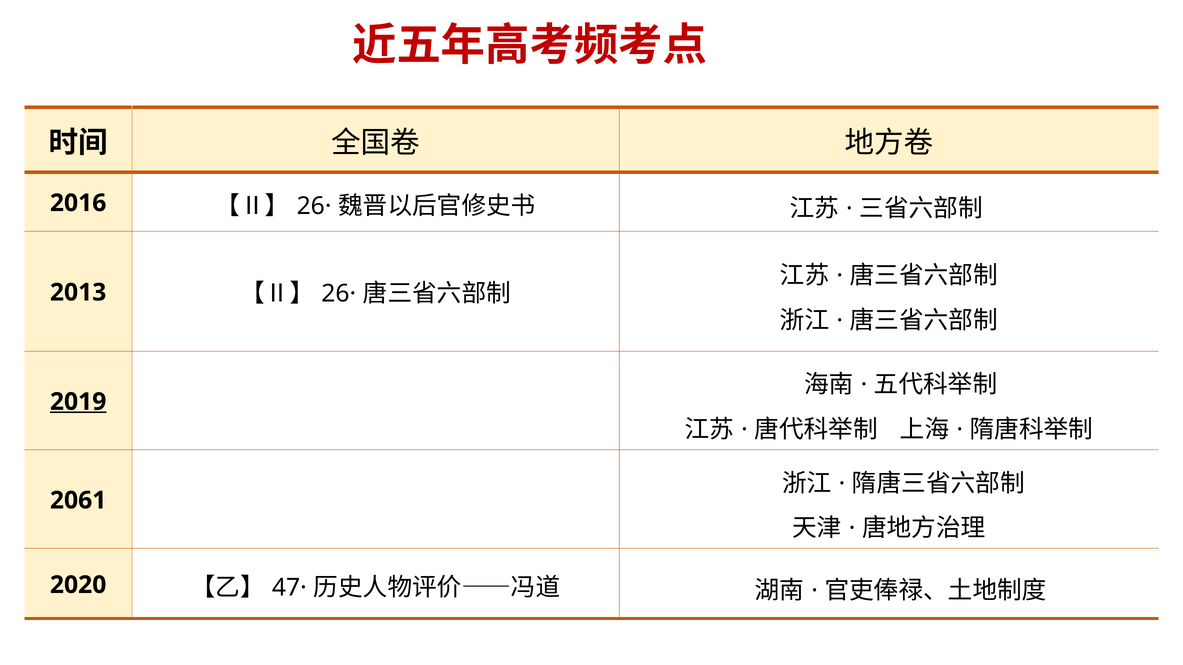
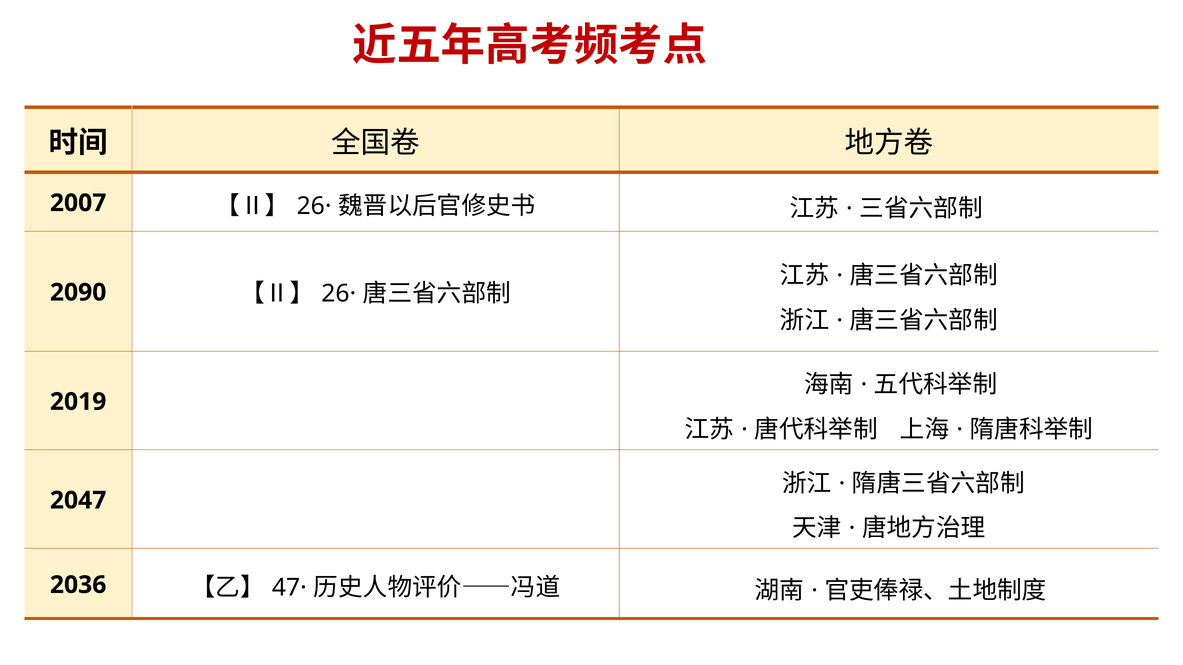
2016: 2016 -> 2007 (78, 203)
2013: 2013 -> 2090 (78, 293)
2019 underline: present -> none (78, 402)
2061: 2061 -> 2047 (78, 501)
2020: 2020 -> 2036 (78, 585)
